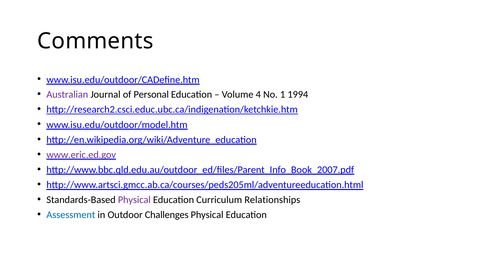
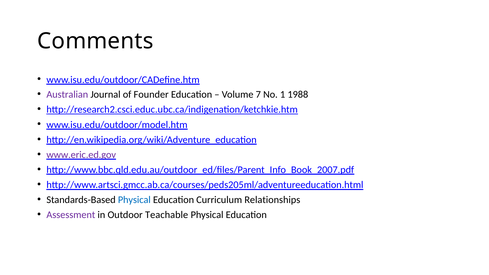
Personal: Personal -> Founder (151, 95)
4: 4 -> 7 (258, 95)
1994: 1994 -> 1988 (298, 95)
Physical colour: purple -> blue (134, 200)
Assessment colour: blue -> purple (71, 215)
Challenges: Challenges -> Teachable (167, 215)
